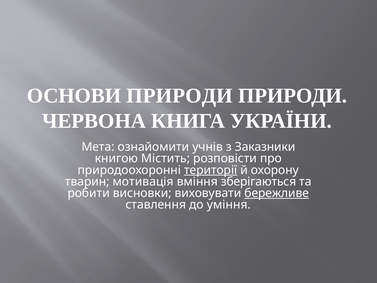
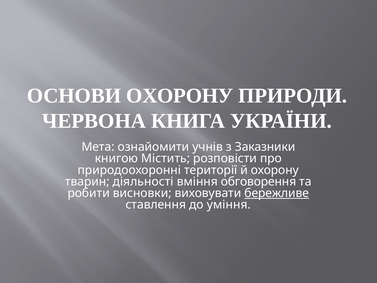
ОСНОВИ ПРИРОДИ: ПРИРОДИ -> ОХОРОНУ (180, 96)
території underline: present -> none (211, 170)
мотивація: мотивація -> діяльності (143, 181)
зберігаються: зберігаються -> обговорення (259, 181)
